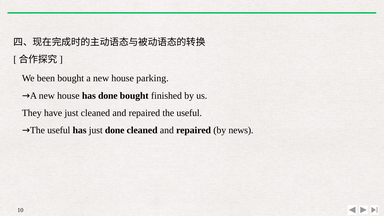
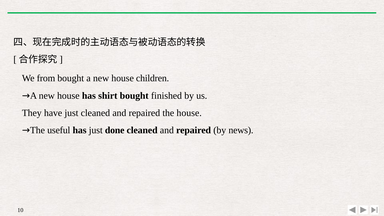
been: been -> from (46, 78)
parking: parking -> children (153, 78)
has done: done -> shirt (108, 96)
the useful: useful -> house (189, 113)
